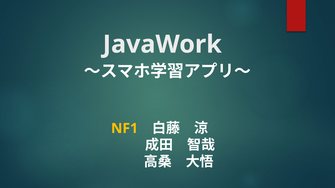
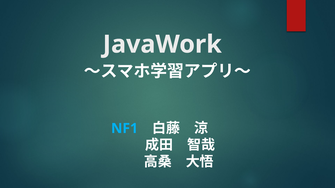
NF1 colour: yellow -> light blue (125, 129)
